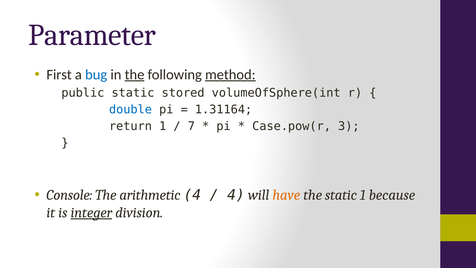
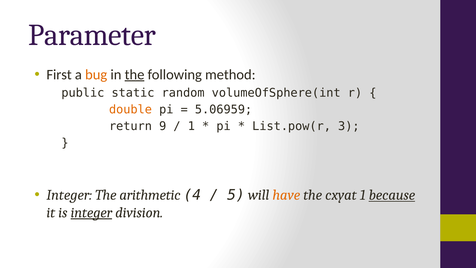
bug colour: blue -> orange (96, 75)
method underline: present -> none (230, 75)
stored: stored -> random (183, 93)
double colour: blue -> orange (130, 109)
1.31164: 1.31164 -> 5.06959 (224, 109)
return 1: 1 -> 9 (163, 126)
7: 7 -> 1 (191, 126)
Case.pow(r: Case.pow(r -> List.pow(r (292, 126)
Console: Console -> Integer (69, 195)
4: 4 -> 5 (236, 195)
the static: static -> cxyat (341, 195)
because underline: none -> present (392, 195)
